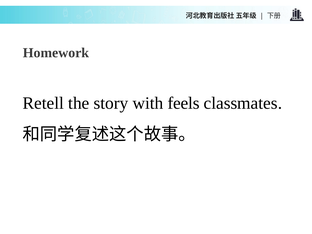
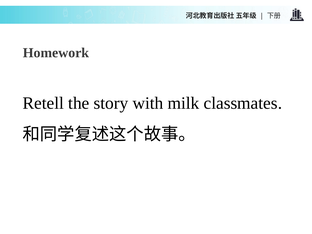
feels: feels -> milk (183, 103)
